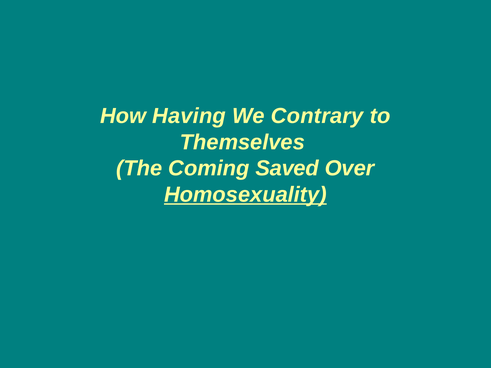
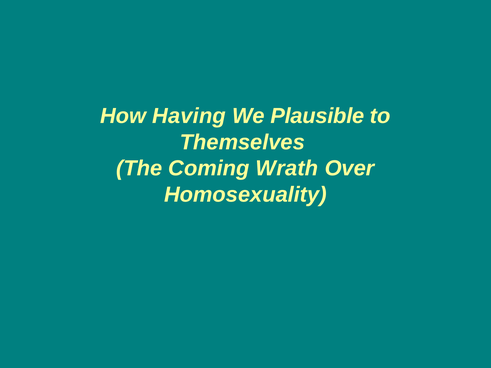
Contrary: Contrary -> Plausible (317, 116)
Saved: Saved -> Wrath (287, 168)
Homosexuality underline: present -> none (245, 195)
